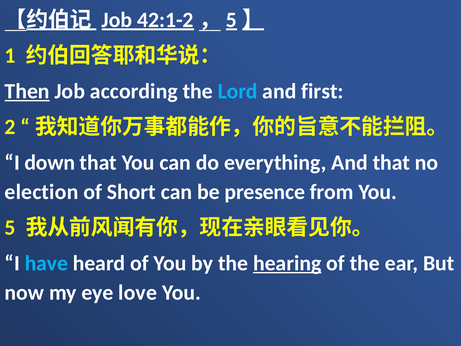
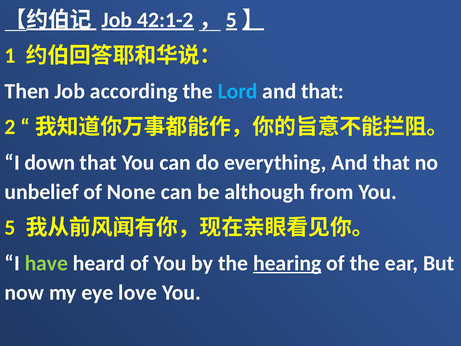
Then underline: present -> none (27, 91)
first: first -> that (323, 91)
election: election -> unbelief (42, 192)
Short: Short -> None (131, 192)
presence: presence -> although (265, 192)
have colour: light blue -> light green (46, 263)
